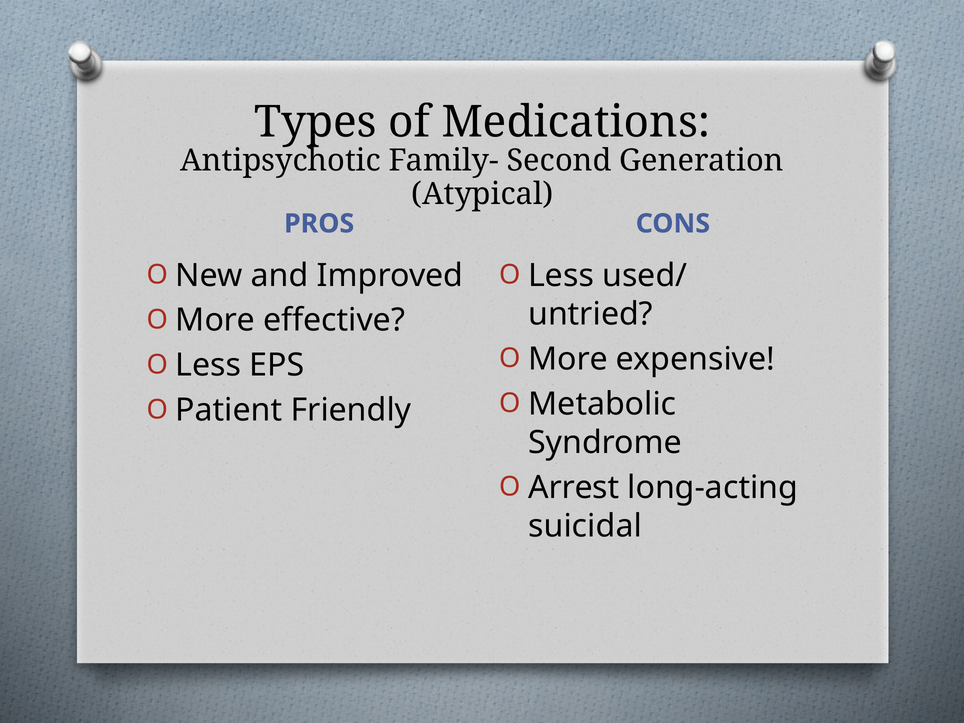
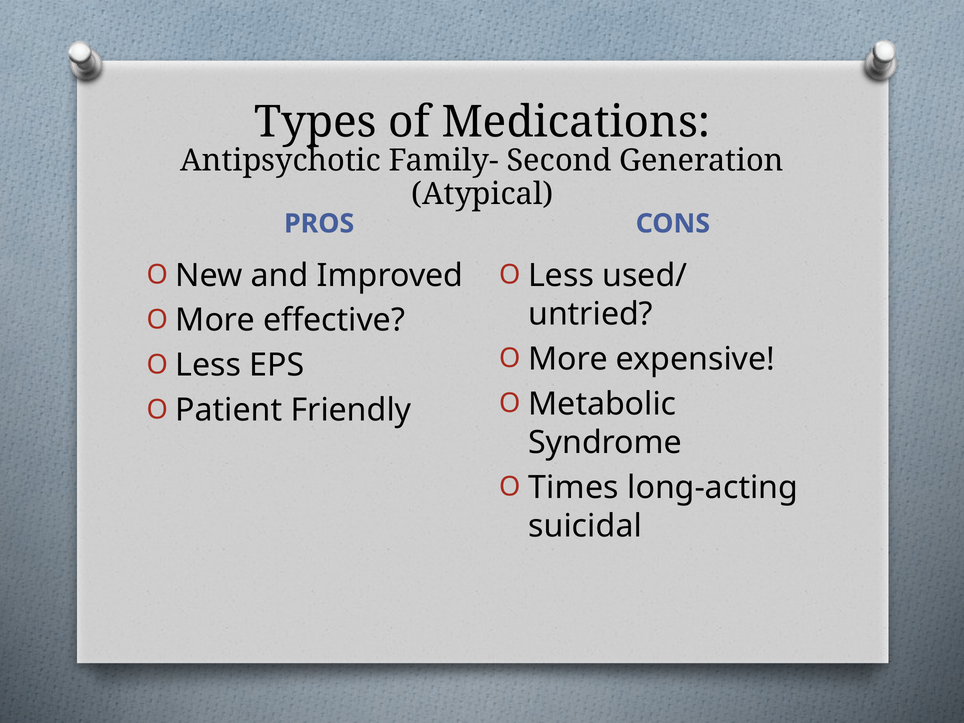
Arrest: Arrest -> Times (574, 487)
